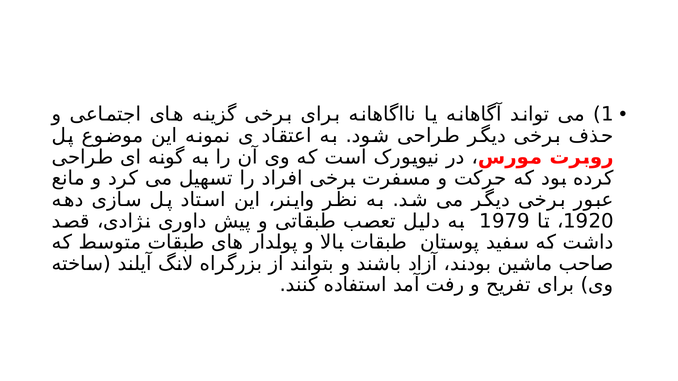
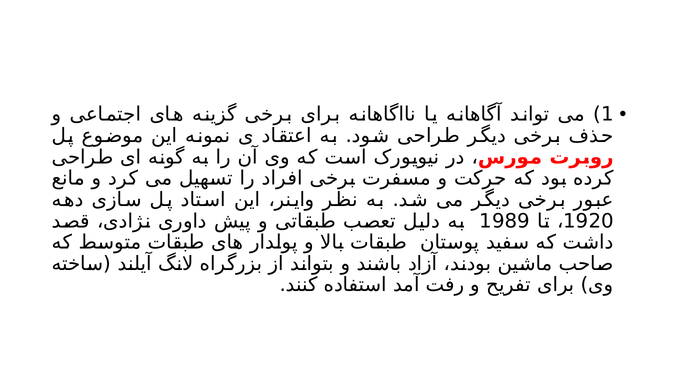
1979: 1979 -> 1989 (505, 221)
